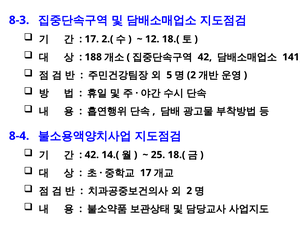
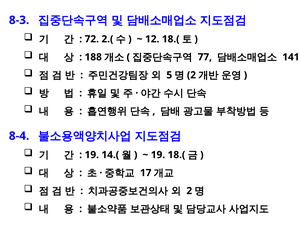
17: 17 -> 72 (92, 39)
42: 42 -> 77 (205, 57)
42: 42 -> 19 (92, 155)
25: 25 -> 19 (158, 155)
